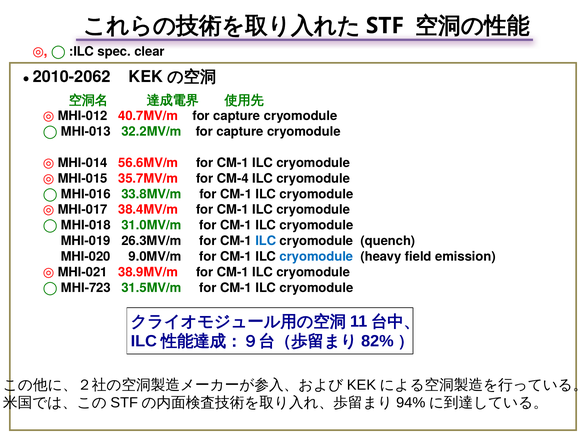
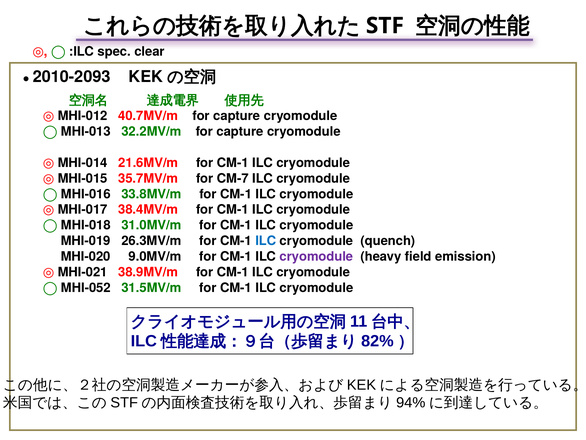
2010-2062: 2010-2062 -> 2010-2093 (72, 77)
56.6MV/m: 56.6MV/m -> 21.6MV/m (148, 163)
CM-4: CM-4 -> CM-7 (233, 178)
cryomodule colour: blue -> purple (316, 256)
MHI-723: MHI-723 -> MHI-052 (86, 288)
